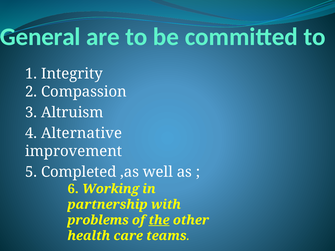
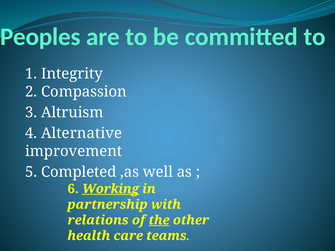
General: General -> Peoples (40, 37)
Working underline: none -> present (111, 189)
problems: problems -> relations (98, 220)
